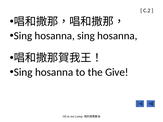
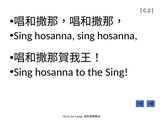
the Give: Give -> Sing (117, 72)
